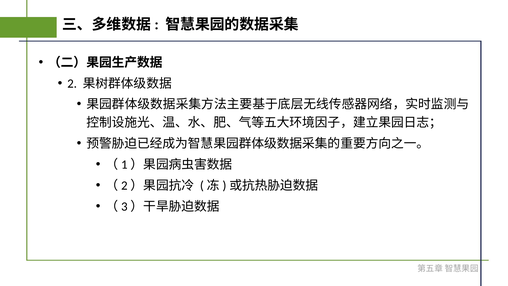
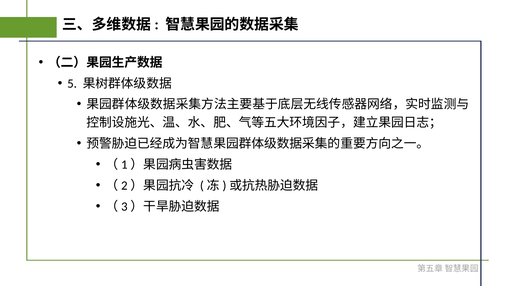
2: 2 -> 5 (72, 83)
